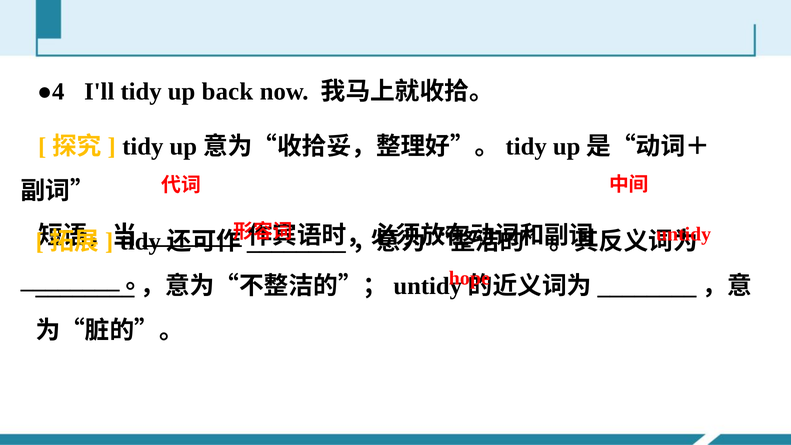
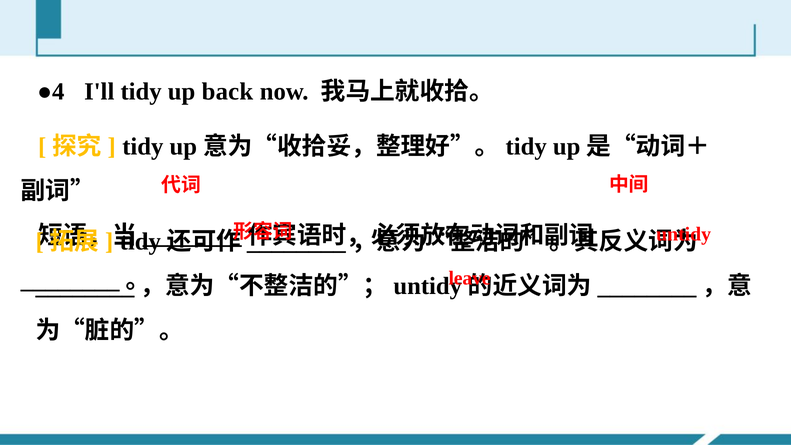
hope: hope -> leave (470, 278)
